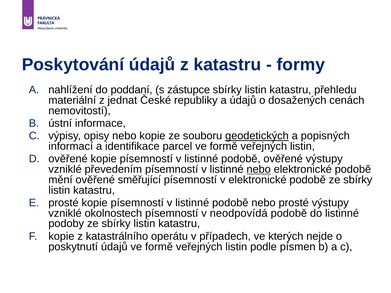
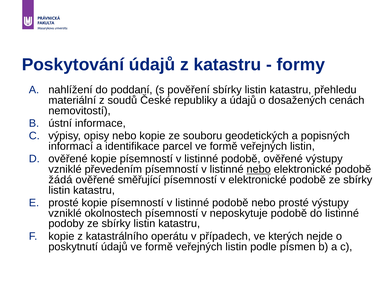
zástupce: zástupce -> pověření (189, 90)
jednat: jednat -> soudů (122, 100)
geodetických underline: present -> none (257, 136)
mění: mění -> žádá (60, 180)
neodpovídá: neodpovídá -> neposkytuje (239, 213)
